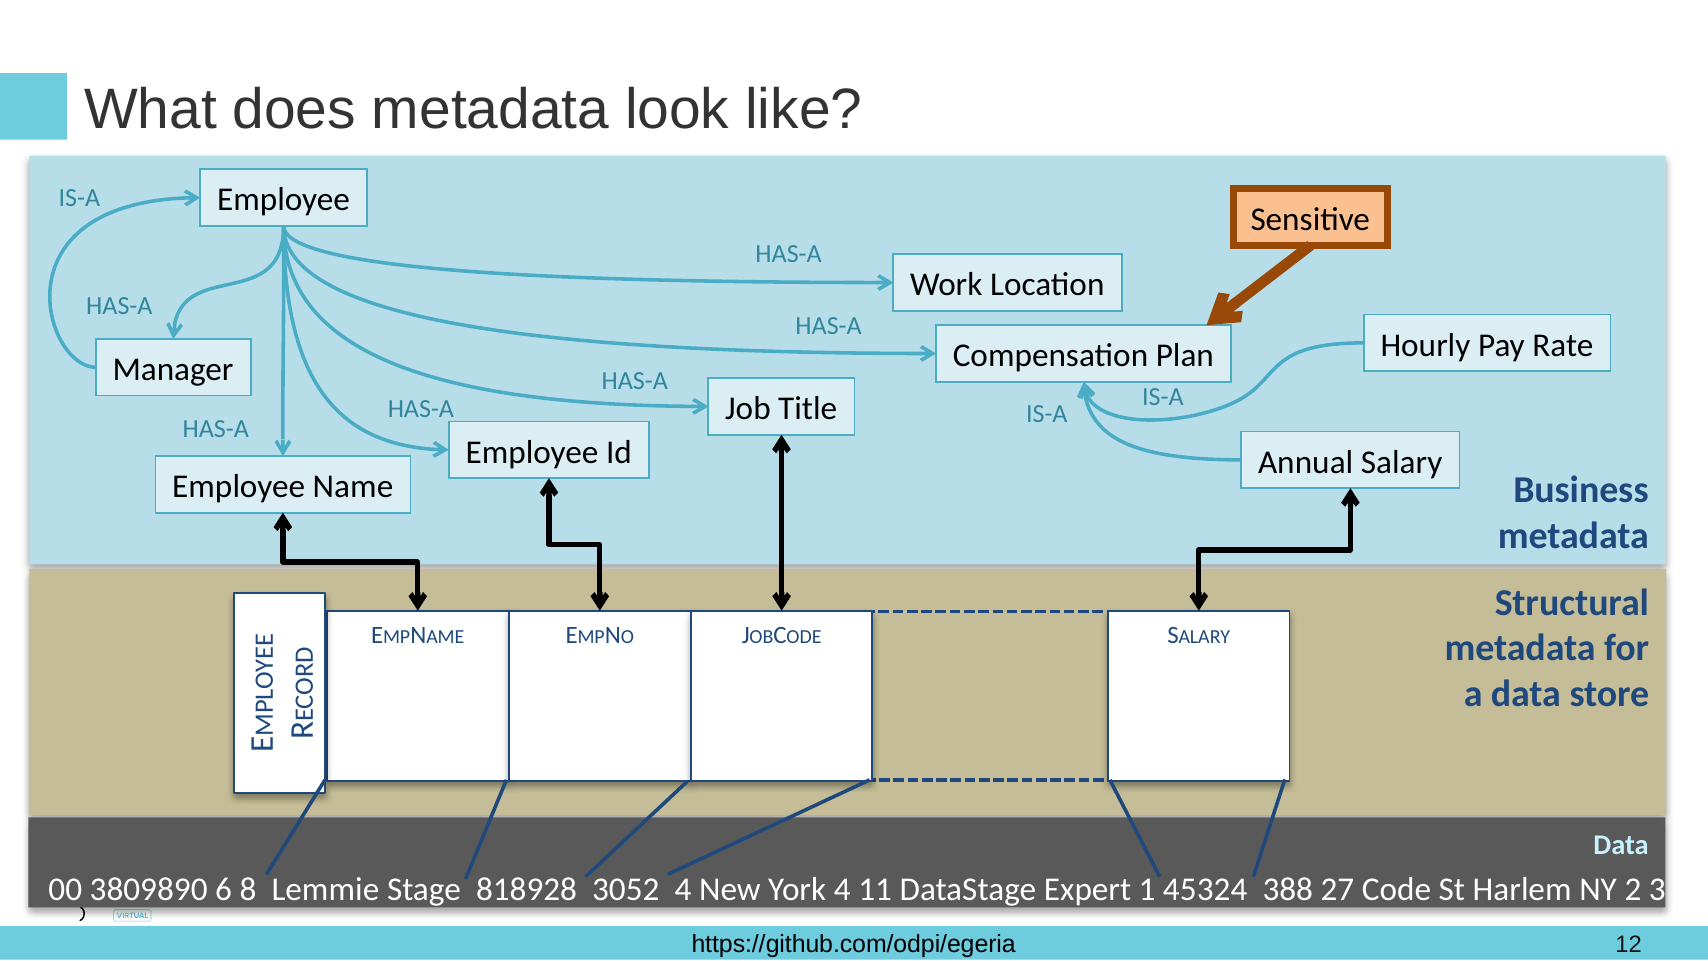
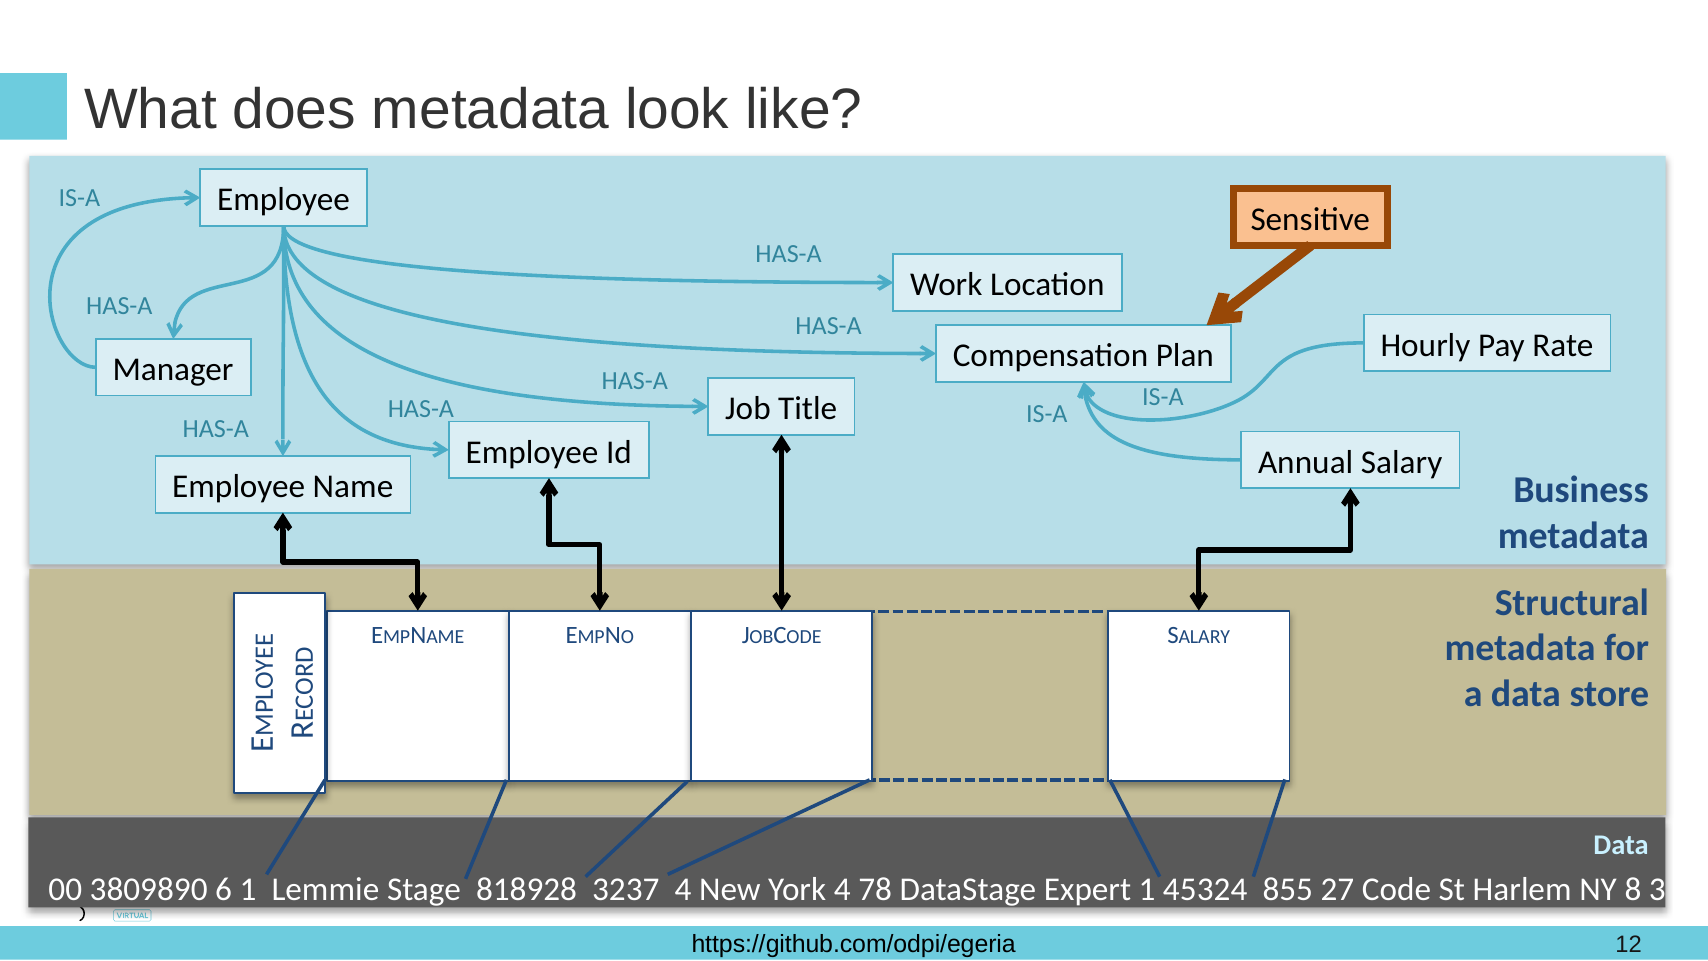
6 8: 8 -> 1 (248, 890)
3052: 3052 -> 3237 (626, 890)
11: 11 -> 78 (875, 890)
388: 388 -> 855 (1288, 890)
2: 2 -> 8 (1633, 890)
